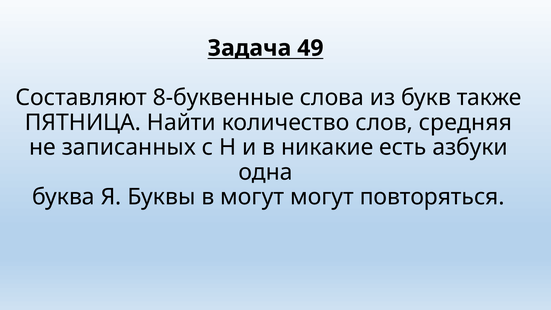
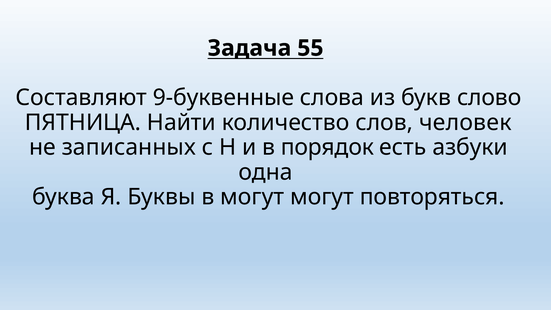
49: 49 -> 55 (310, 48)
8-буквенные: 8-буквенные -> 9-буквенные (223, 98)
также: также -> слово (489, 98)
средняя: средняя -> человек (465, 123)
никакие: никакие -> порядок (327, 147)
